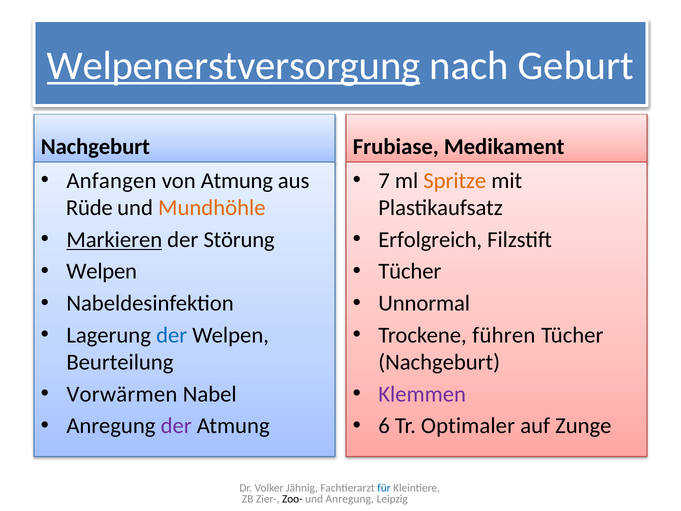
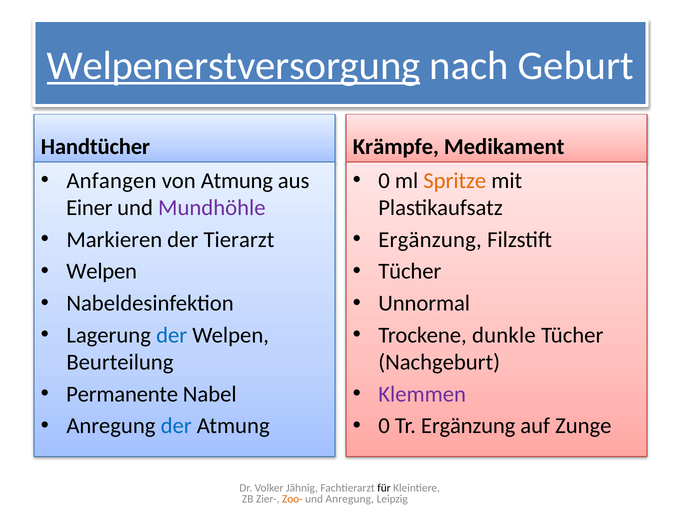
Nachgeburt: Nachgeburt -> Handtücher (95, 147)
Frubiase: Frubiase -> Krämpfe (396, 147)
7: 7 -> 0 (384, 181)
Rüde: Rüde -> Einer (89, 208)
Mundhöhle colour: orange -> purple (212, 208)
Markieren underline: present -> none (114, 240)
Störung: Störung -> Tierarzt (239, 240)
Erfolgreich: Erfolgreich -> Ergänzung (430, 240)
führen: führen -> dunkle (504, 335)
Vorwärmen: Vorwärmen -> Permanente (122, 394)
der colour: purple -> blue (176, 426)
6: 6 -> 0 (384, 426)
Tr Optimaler: Optimaler -> Ergänzung (468, 426)
für colour: blue -> black (384, 488)
Zoo- colour: black -> orange (292, 499)
